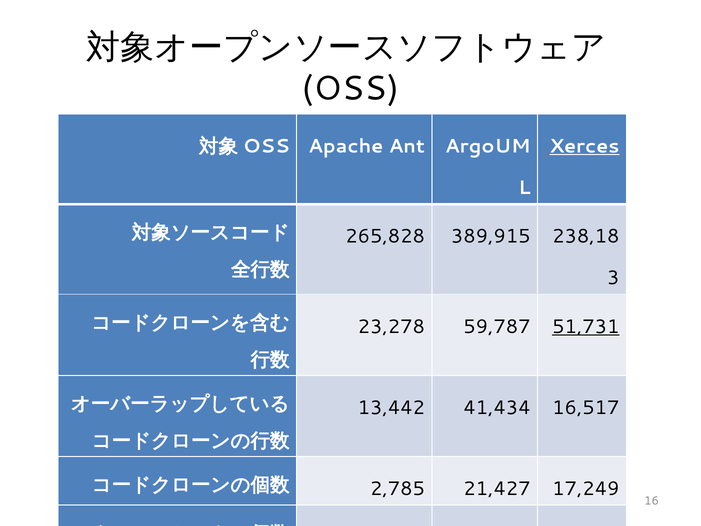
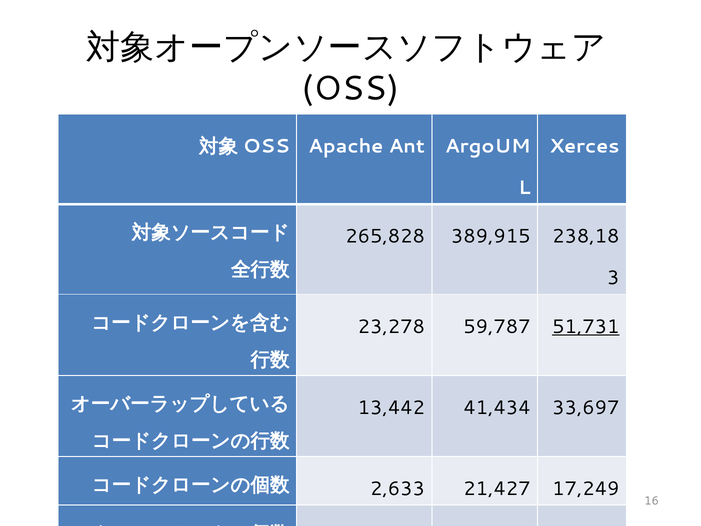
Xerces underline: present -> none (584, 146)
16,517: 16,517 -> 33,697 (586, 408)
2,785: 2,785 -> 2,633 (398, 489)
